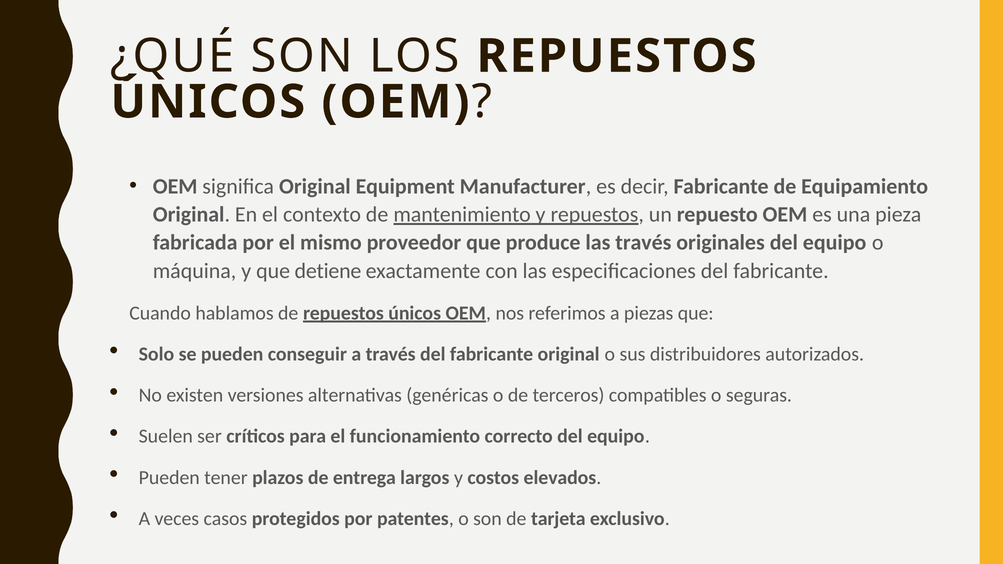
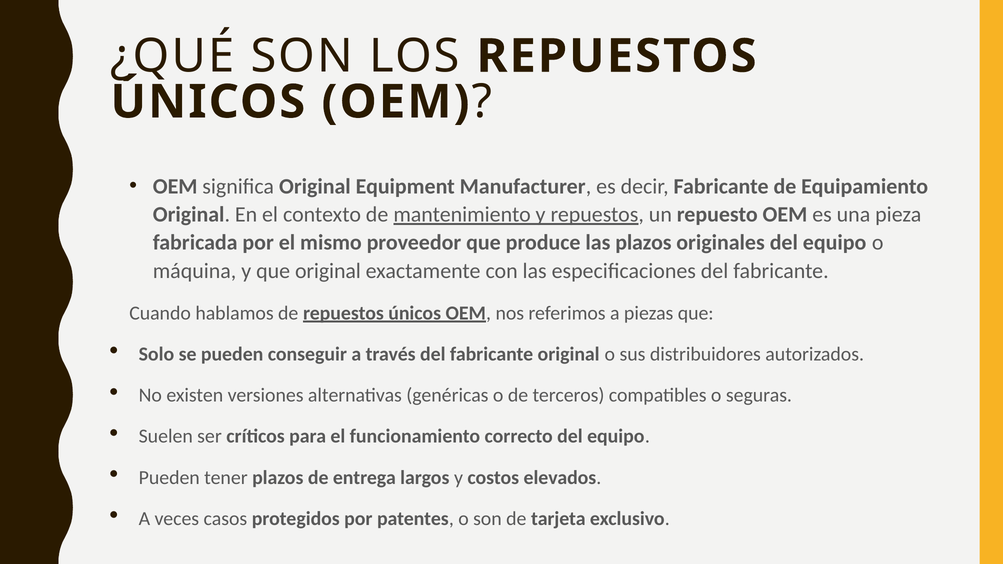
las través: través -> plazos (643, 243)
que detiene: detiene -> original (328, 271)
